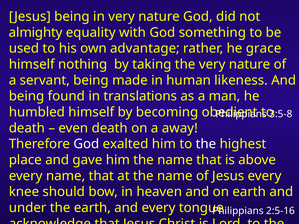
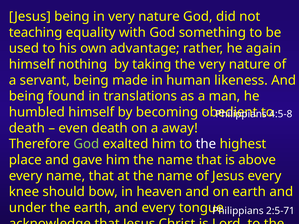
almighty: almighty -> teaching (36, 32)
grace: grace -> again (264, 48)
3:5-8: 3:5-8 -> 4:5-8 (281, 114)
God colour: white -> light green (86, 144)
2:5-16: 2:5-16 -> 2:5-71 (281, 211)
